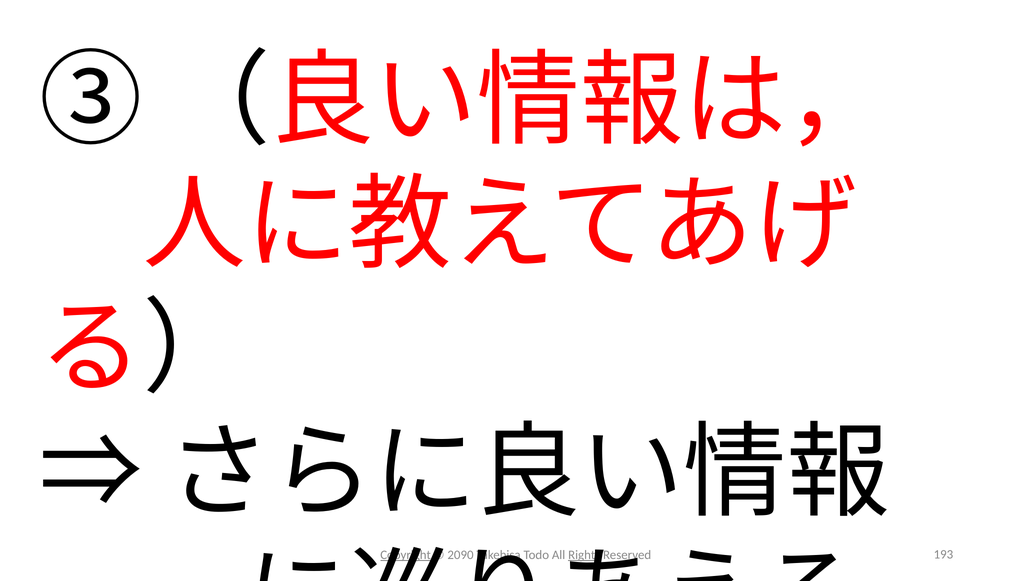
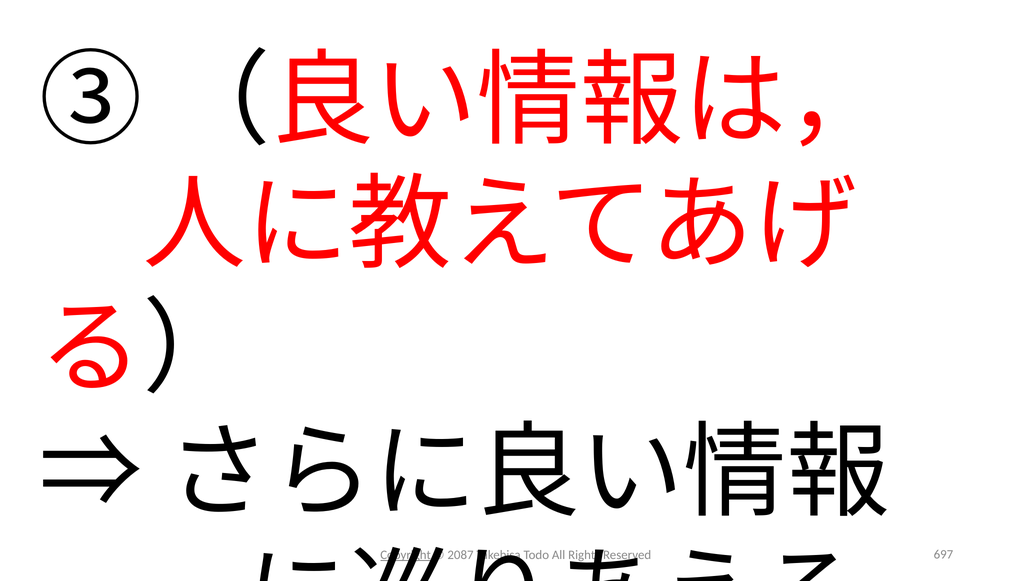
2090: 2090 -> 2087 (461, 554)
Rights underline: present -> none (584, 554)
193: 193 -> 697 (943, 554)
